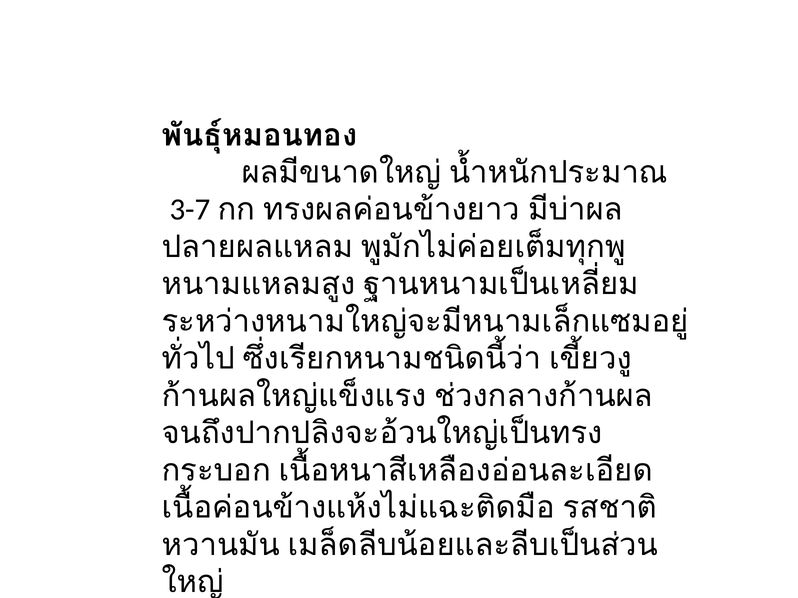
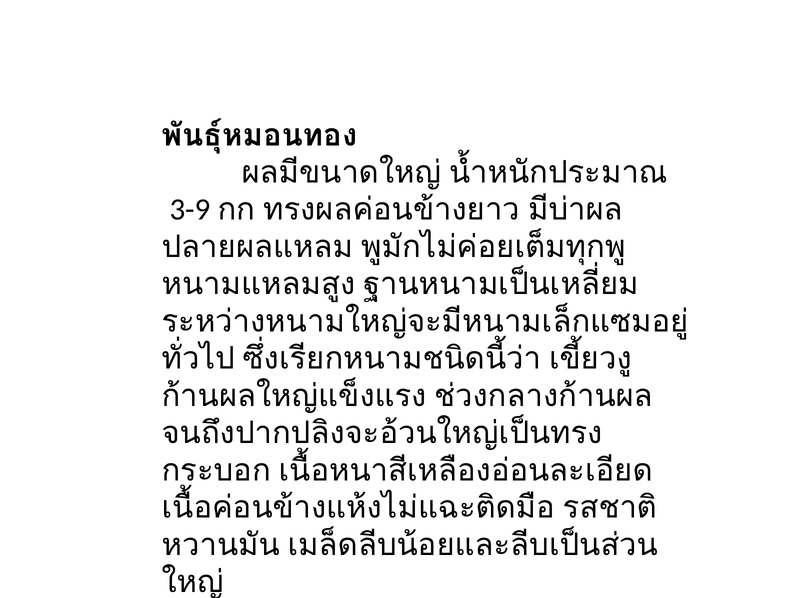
3-7: 3-7 -> 3-9 (190, 210)
